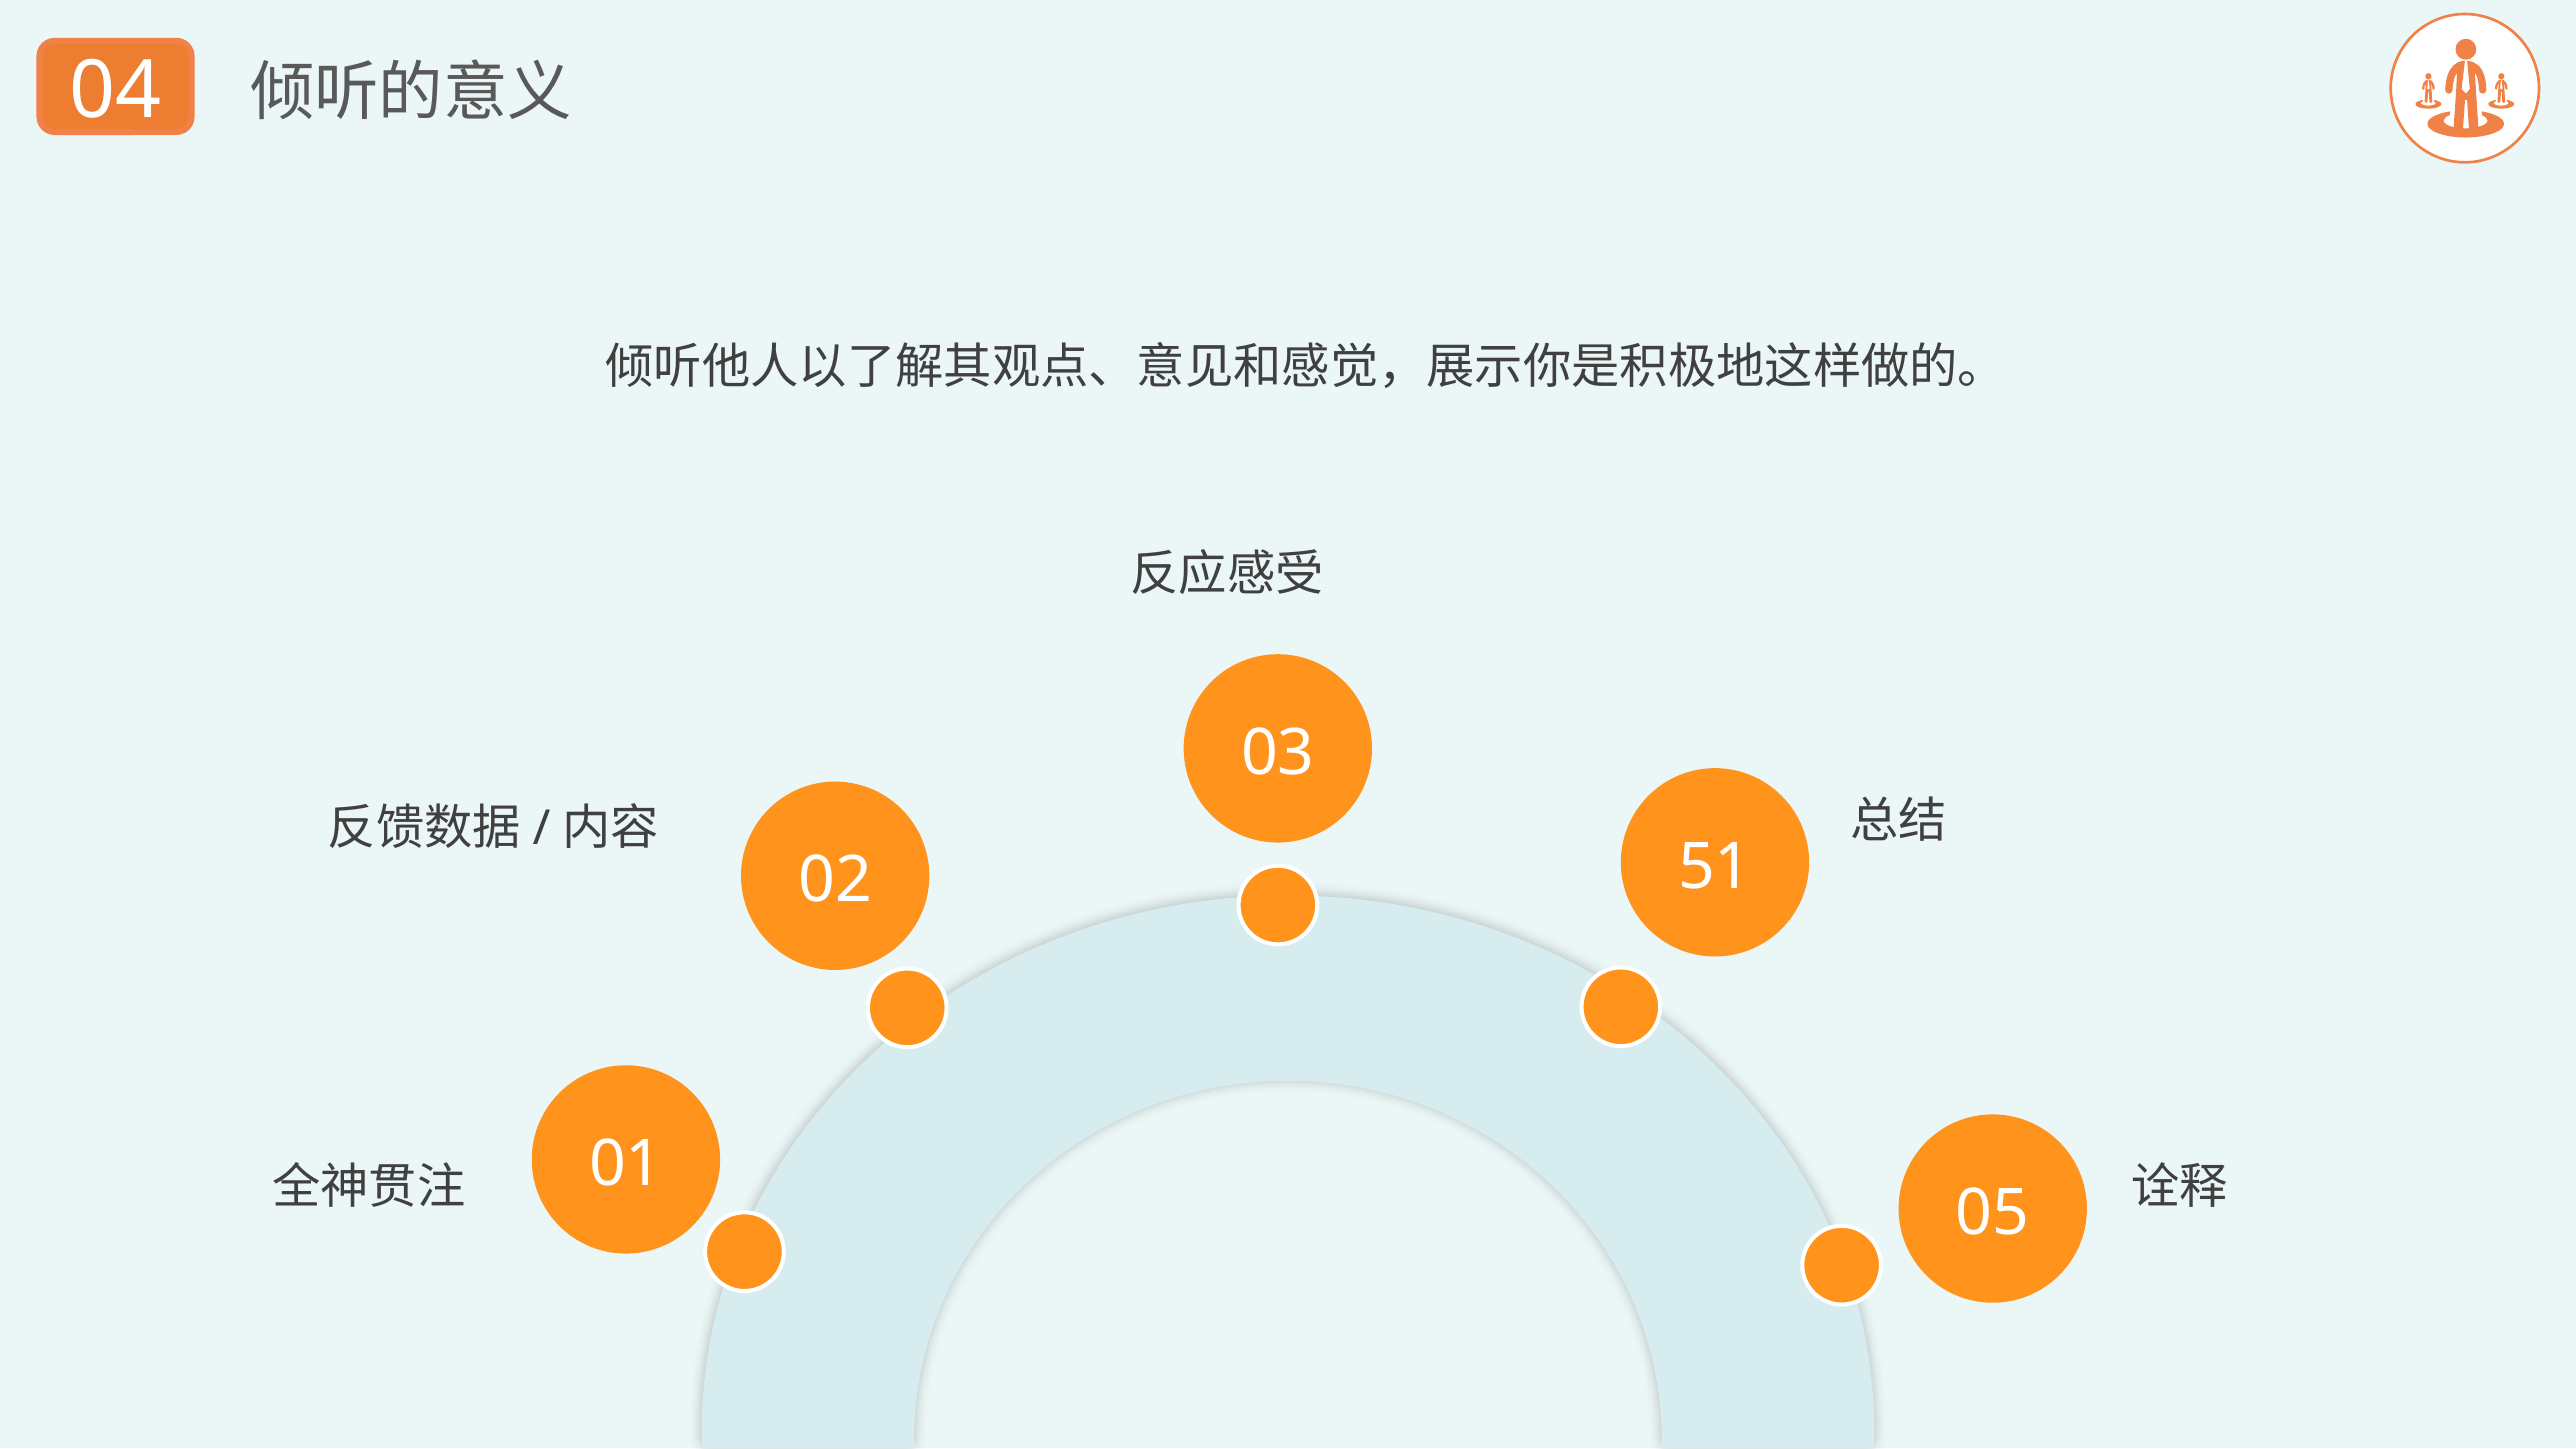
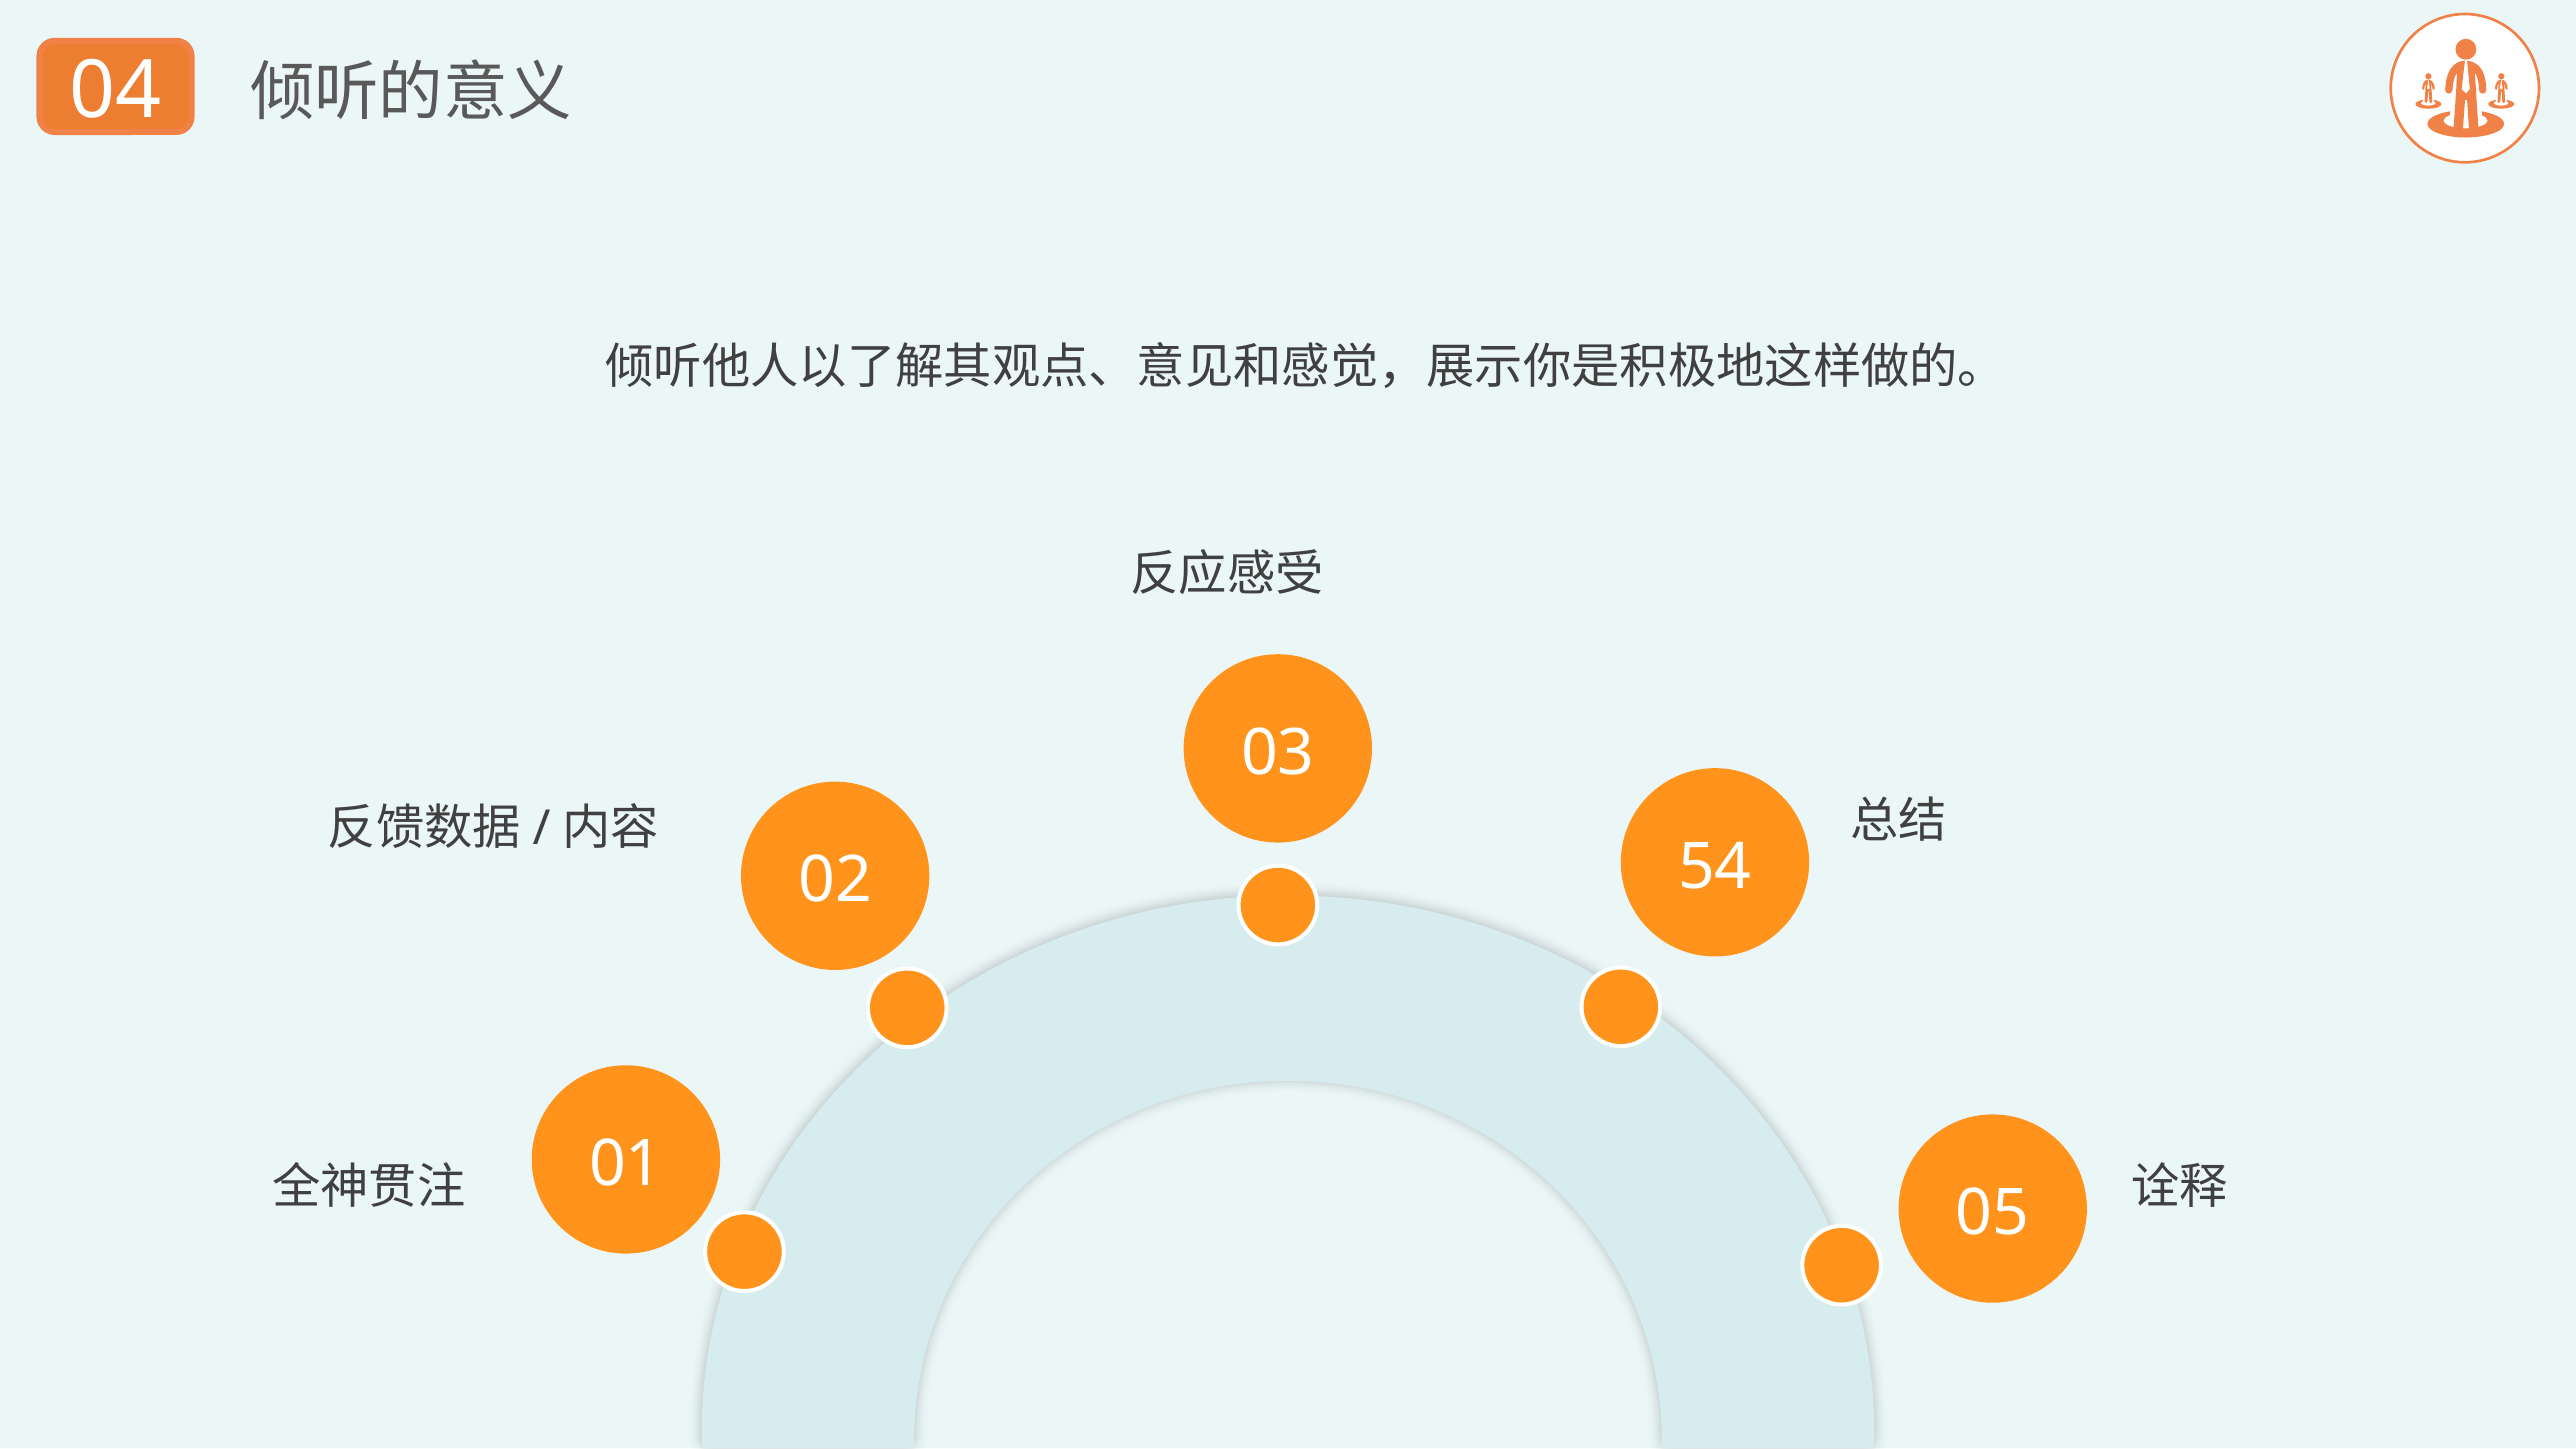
51: 51 -> 54 (1715, 867)
